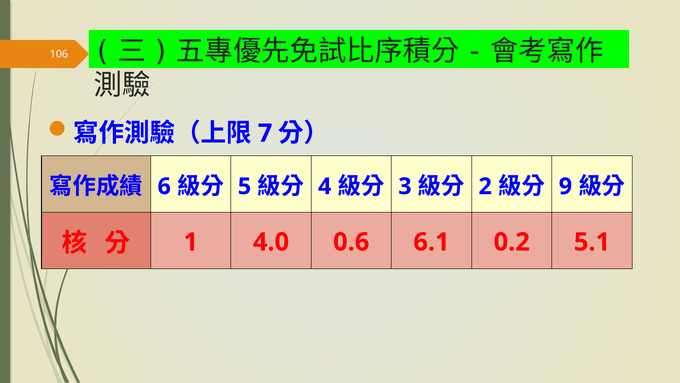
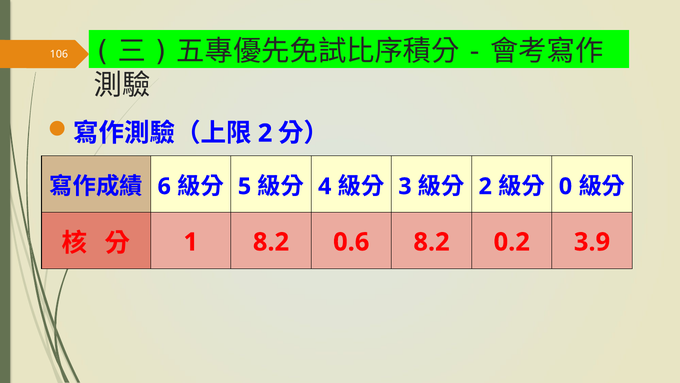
7: 7 -> 2 (265, 133)
9: 9 -> 0 (565, 186)
1 4.0: 4.0 -> 8.2 (271, 242)
0.6 6.1: 6.1 -> 8.2 (432, 242)
5.1: 5.1 -> 3.9 (592, 242)
